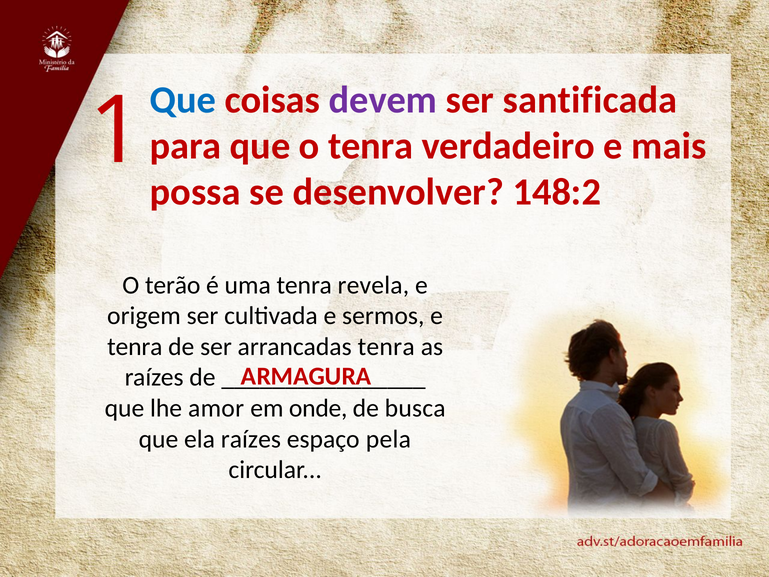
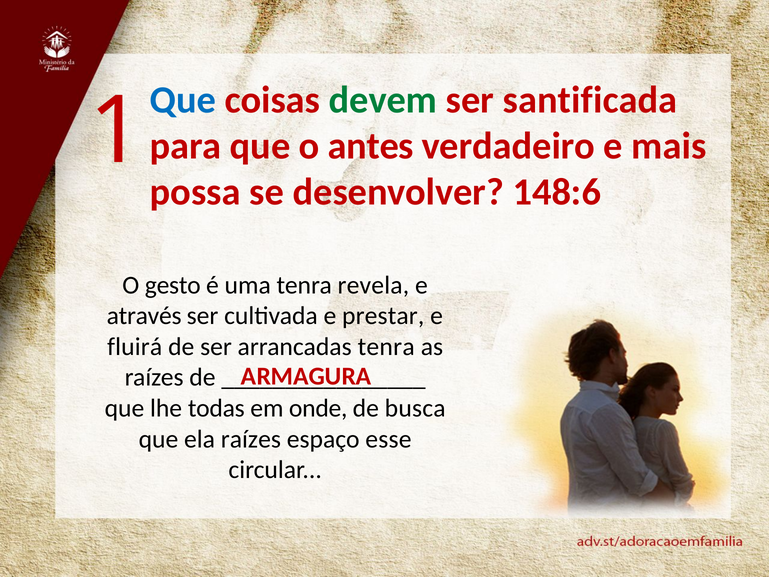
devem colour: purple -> green (383, 100)
o tenra: tenra -> antes (371, 146)
148:2: 148:2 -> 148:6 (557, 192)
terão: terão -> gesto (173, 285)
origem: origem -> através (144, 316)
sermos: sermos -> prestar (383, 316)
tenra: tenra -> fluirá (135, 347)
amor: amor -> todas (216, 408)
pela: pela -> esse (388, 439)
